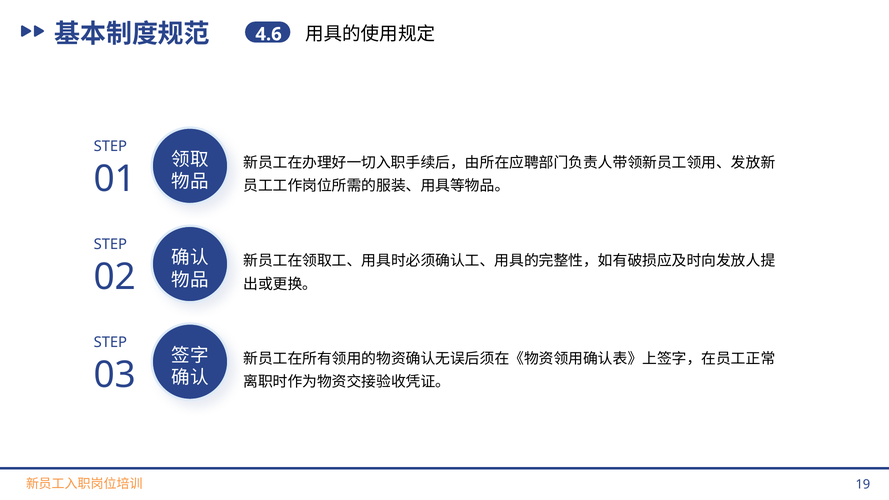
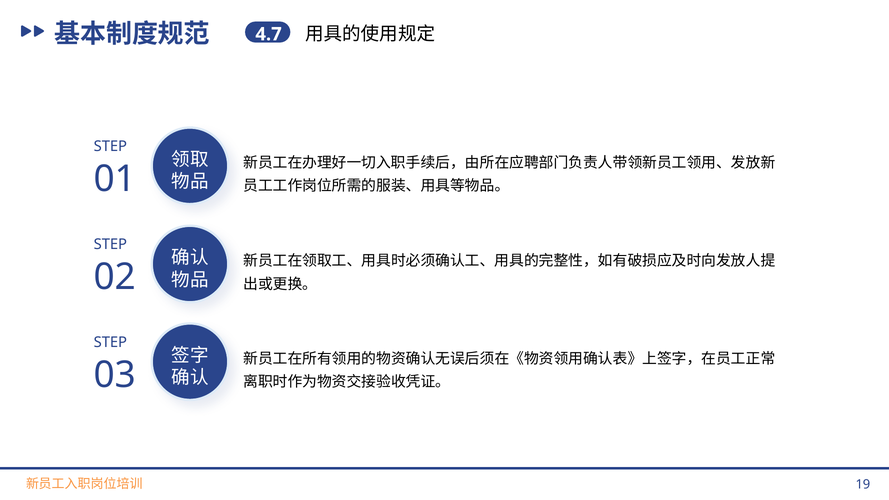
4.6: 4.6 -> 4.7 (269, 34)
